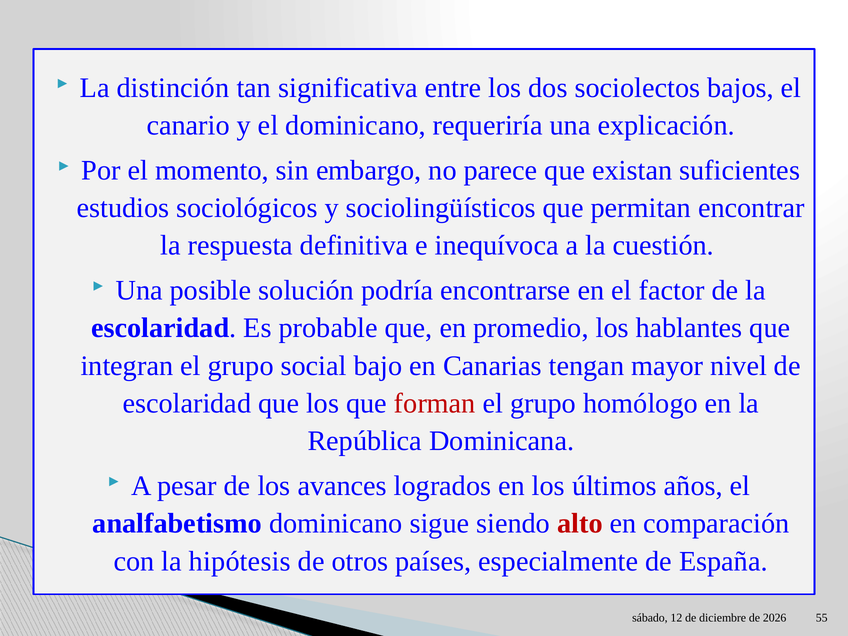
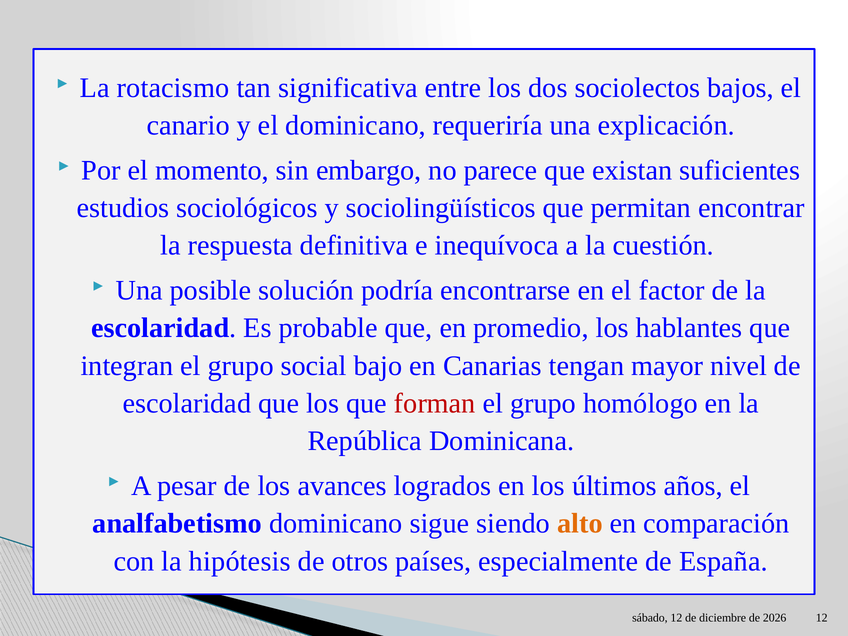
distinción: distinción -> rotacismo (173, 88)
alto colour: red -> orange (580, 524)
55: 55 -> 12 (822, 618)
